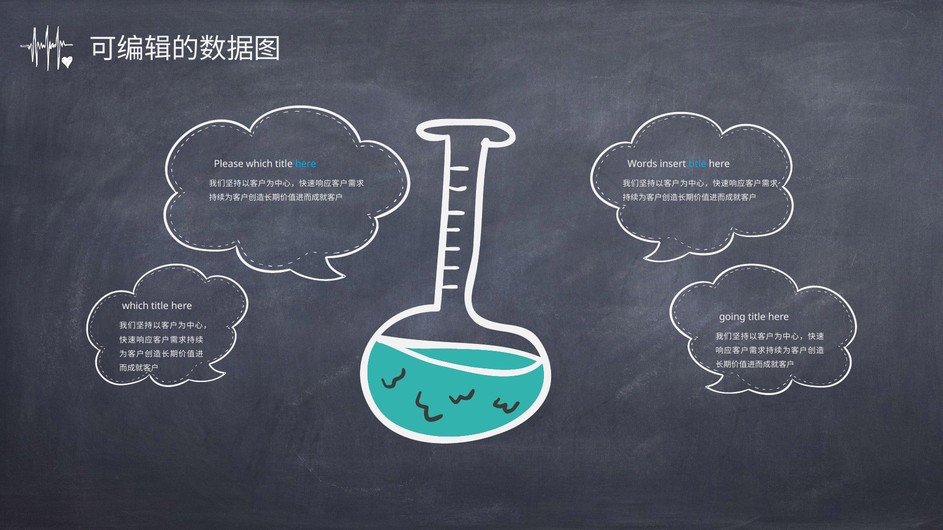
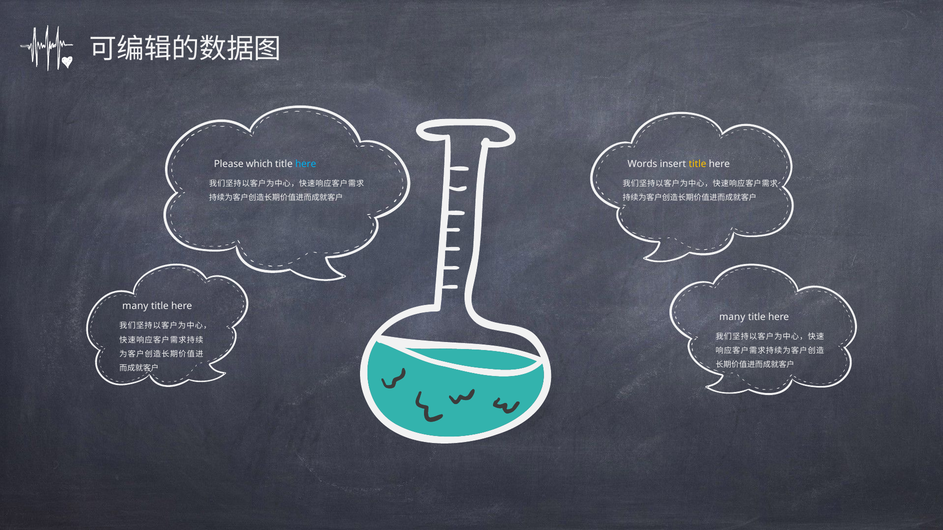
title colour: light blue -> yellow (698, 164)
which: which -> many (135, 306)
going: going -> many (732, 317)
